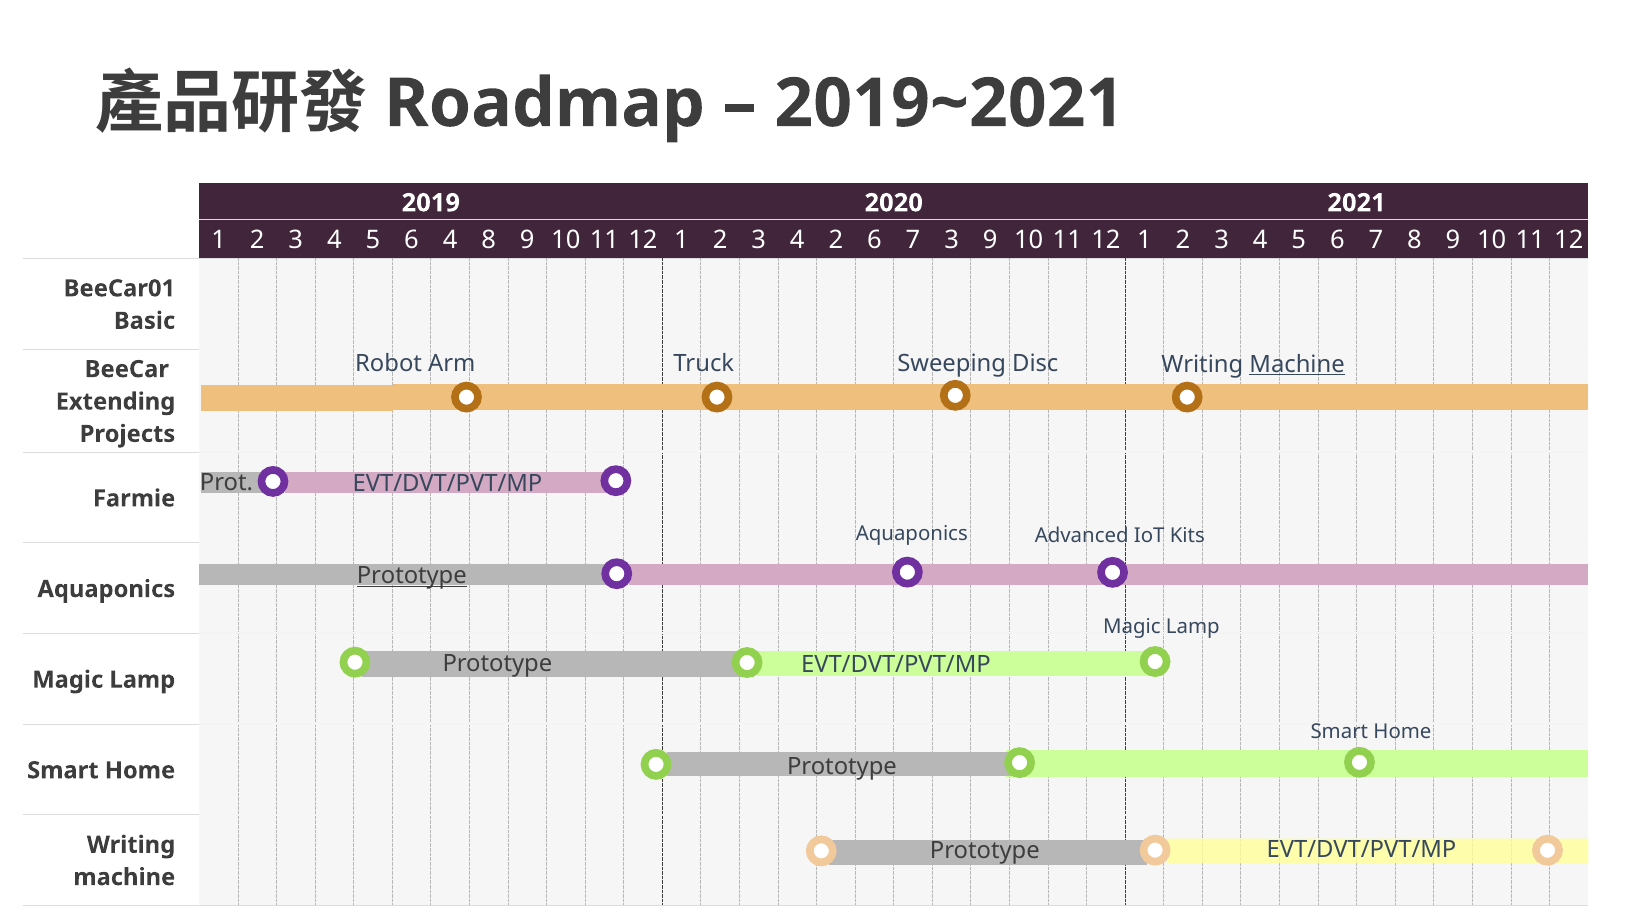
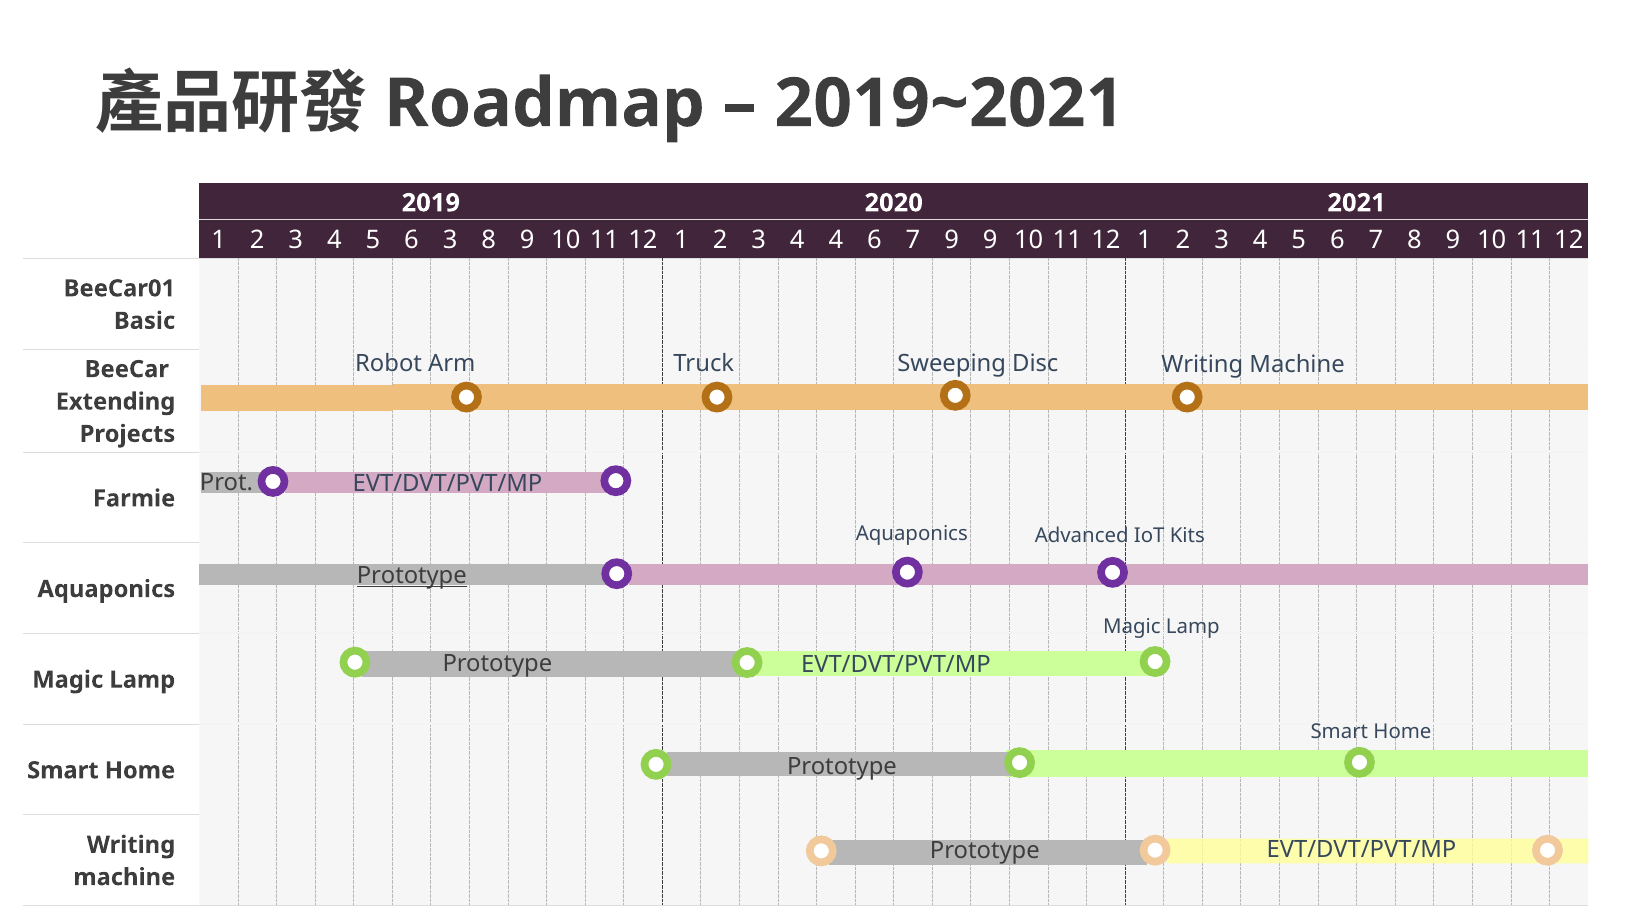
6 4: 4 -> 3 (450, 240)
4 2: 2 -> 4 (836, 240)
7 3: 3 -> 9 (952, 240)
Machine underline: present -> none (1297, 364)
